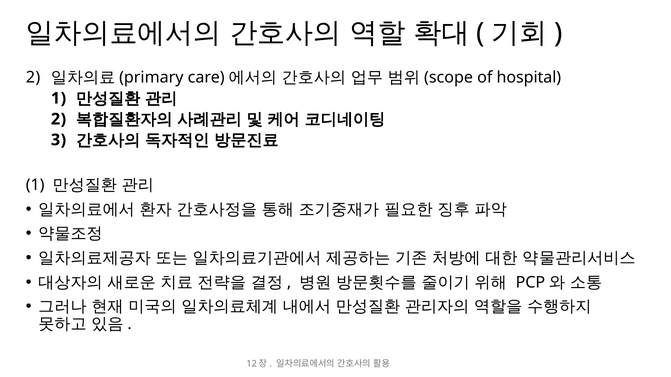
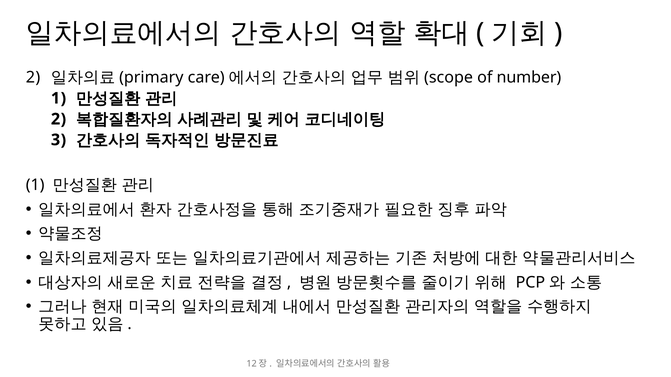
hospital: hospital -> number (529, 78)
